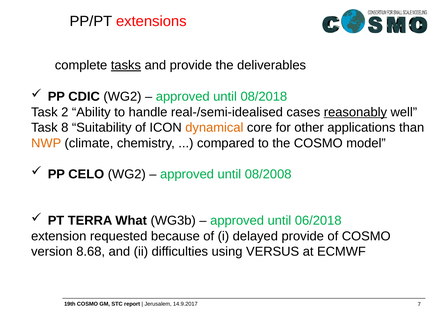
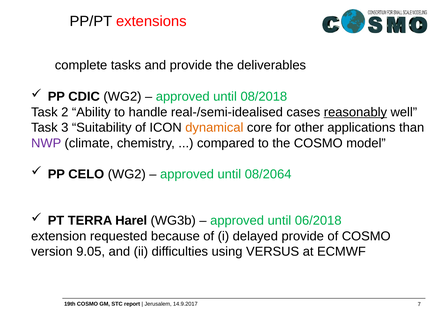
tasks underline: present -> none (126, 65)
8: 8 -> 3 (65, 128)
NWP colour: orange -> purple (46, 143)
08/2008: 08/2008 -> 08/2064 (268, 174)
What: What -> Harel (131, 221)
8.68: 8.68 -> 9.05 (91, 252)
